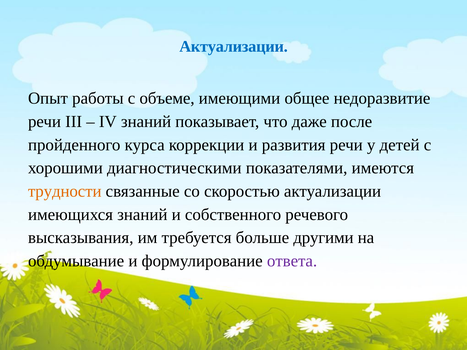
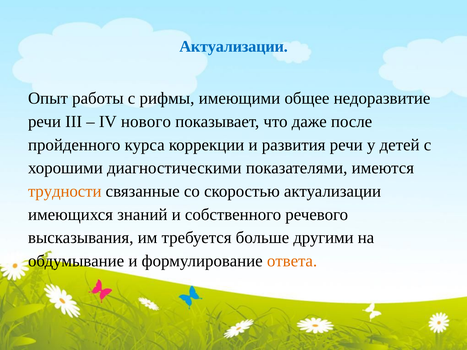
объеме: объеме -> рифмы (167, 98)
IV знаний: знаний -> нового (146, 122)
ответа colour: purple -> orange (292, 261)
